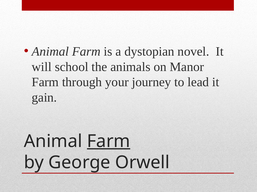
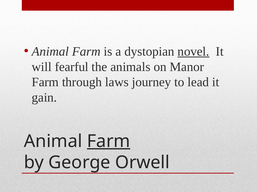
novel underline: none -> present (193, 52)
school: school -> fearful (72, 67)
your: your -> laws (117, 82)
